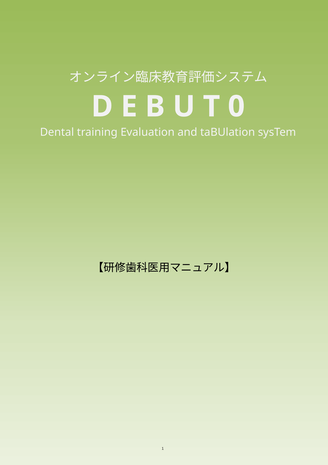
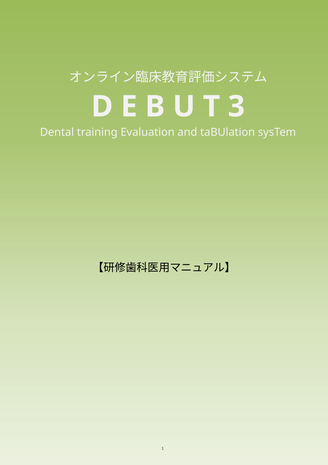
0: 0 -> 3 (236, 106)
